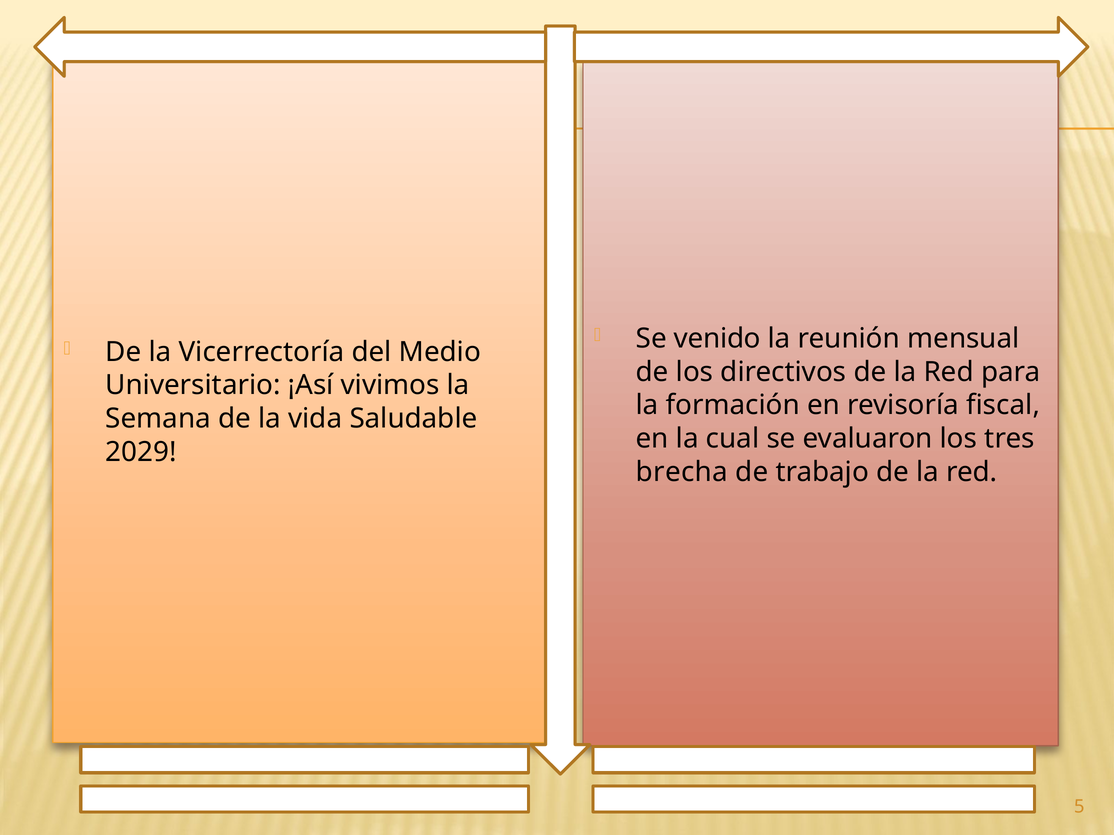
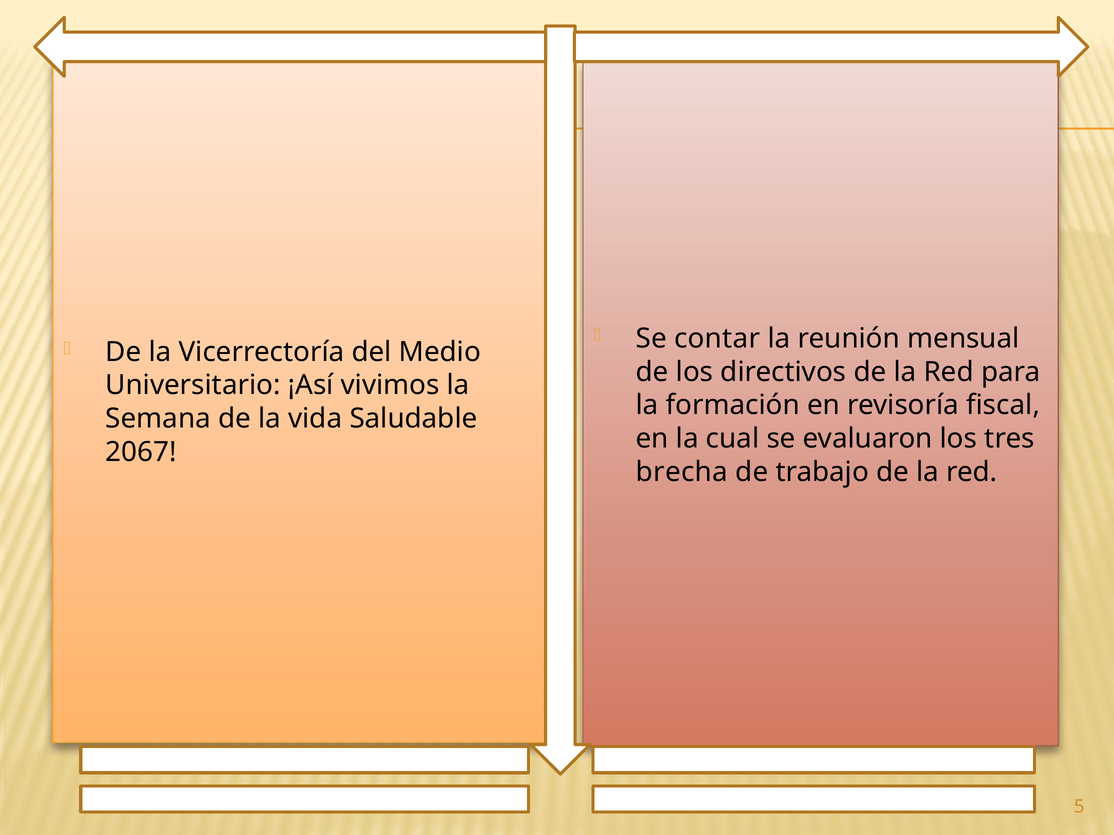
venido: venido -> contar (717, 339)
2029: 2029 -> 2067 (141, 452)
